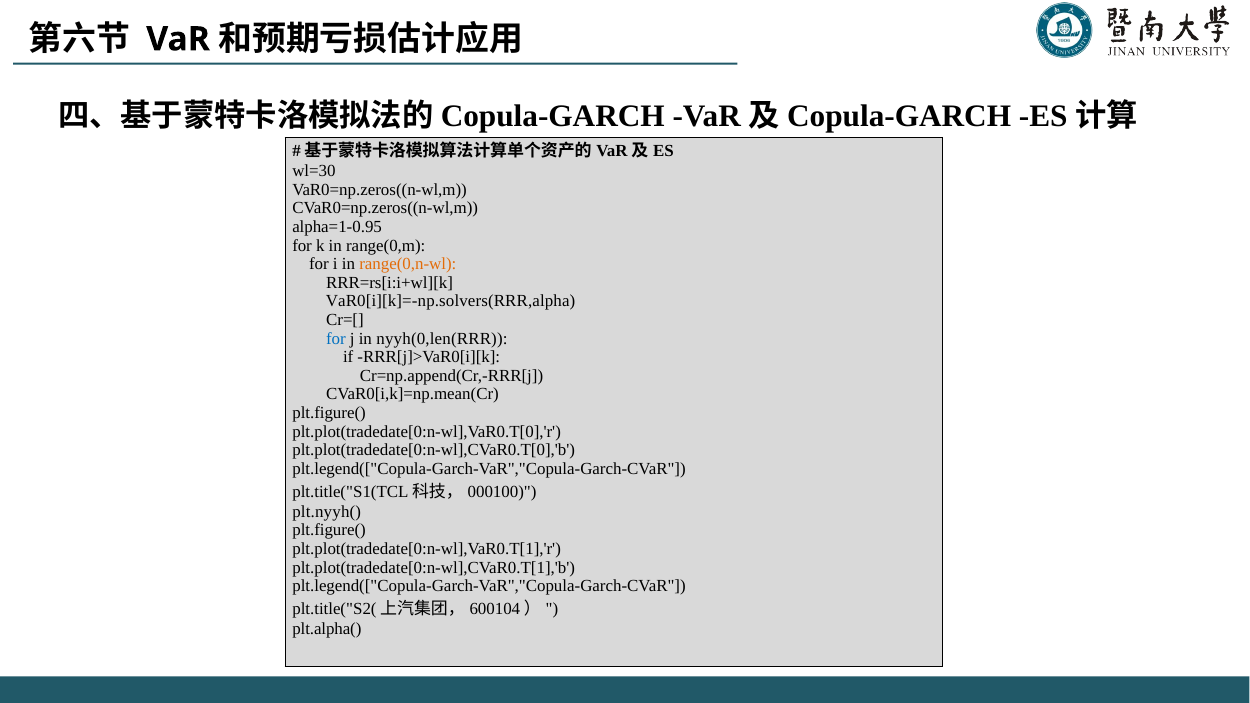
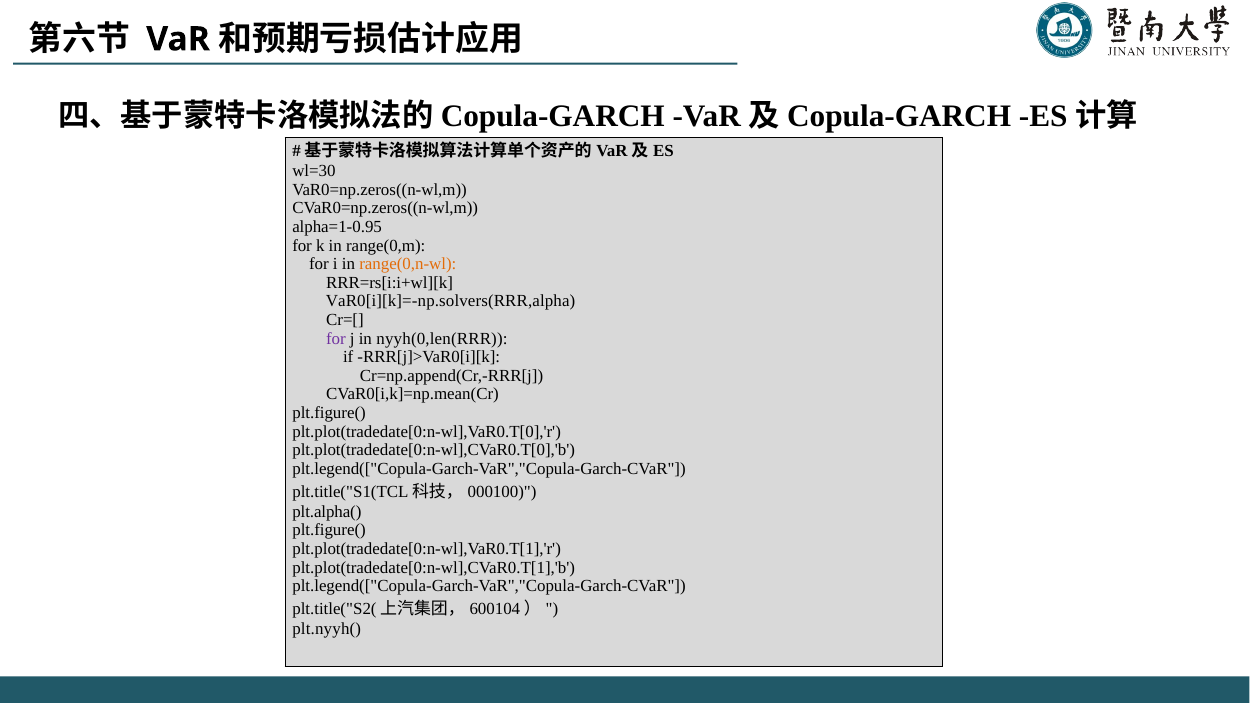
for colour: blue -> purple (336, 339)
plt.nyyh(: plt.nyyh( -> plt.alpha( (327, 512)
plt.alpha(: plt.alpha( -> plt.nyyh( (327, 629)
